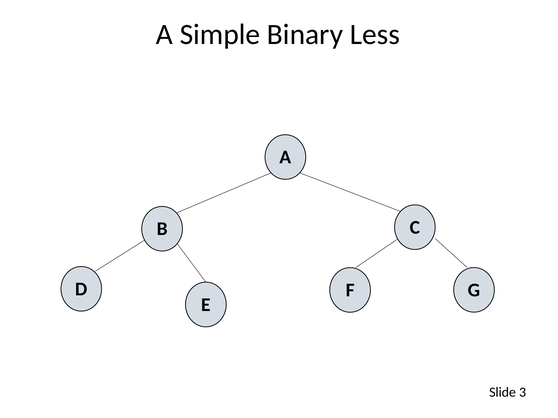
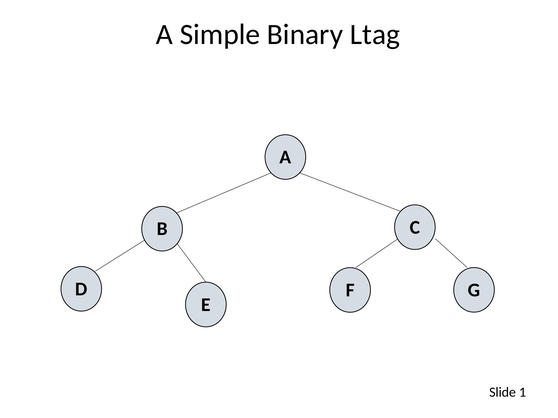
Less: Less -> Ltag (375, 35)
3: 3 -> 1 (523, 393)
